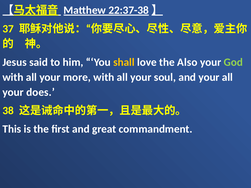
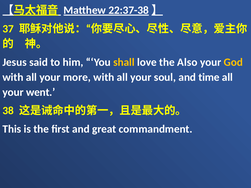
God colour: light green -> yellow (233, 62)
and your: your -> time (209, 77)
does: does -> went (41, 92)
